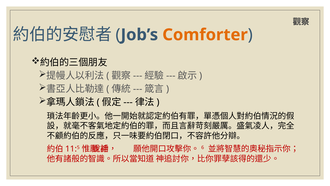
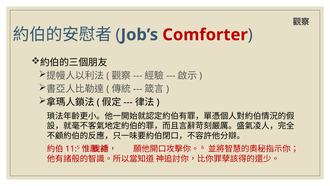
Comforter colour: orange -> red (205, 35)
